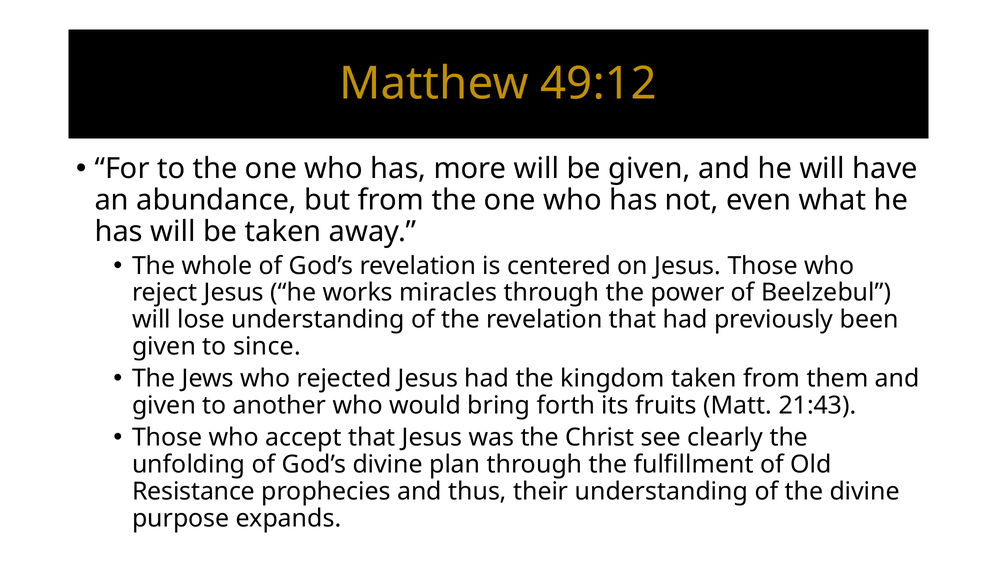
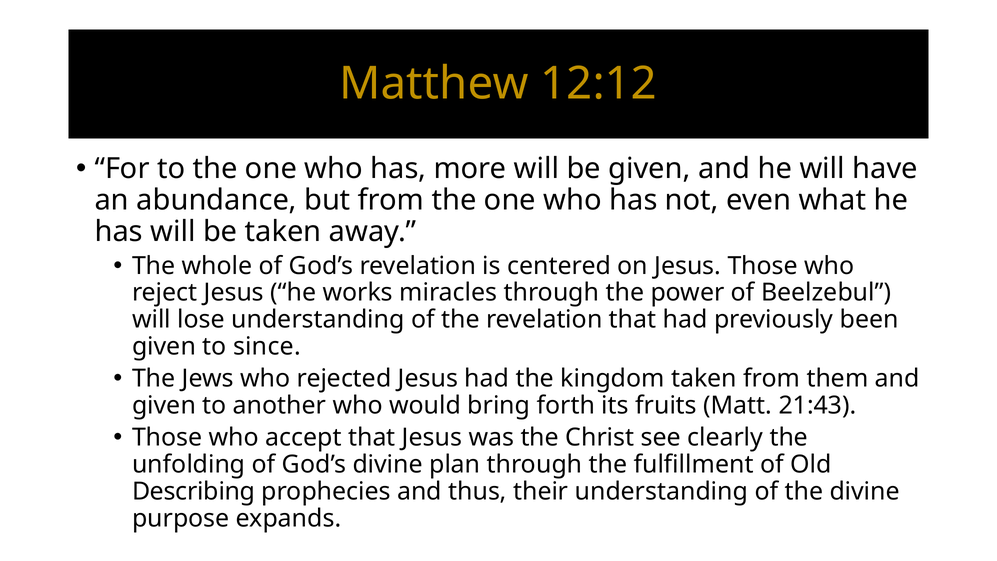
49:12: 49:12 -> 12:12 (599, 84)
Resistance: Resistance -> Describing (194, 491)
